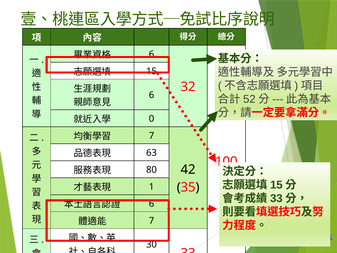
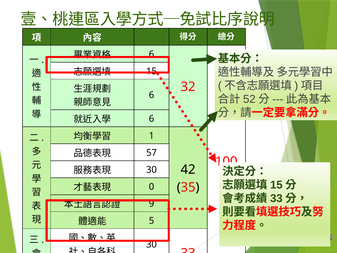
0: 0 -> 6 (152, 119)
7: 7 -> 1 (152, 136)
63: 63 -> 57 (151, 153)
80: 80 -> 30 (151, 170)
1: 1 -> 0 (152, 187)
6: 6 -> 9 (152, 204)
7: 7 -> 5 (152, 221)
